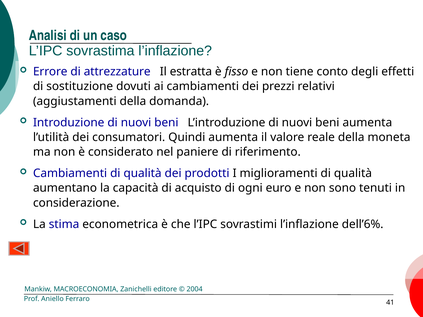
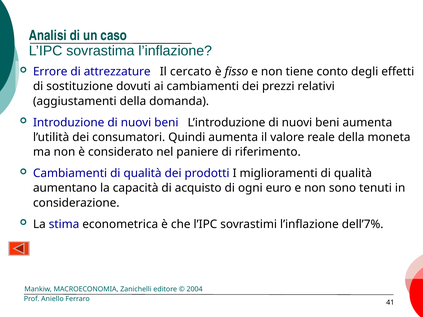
estratta: estratta -> cercato (191, 72)
dell’6%: dell’6% -> dell’7% (363, 224)
